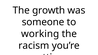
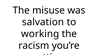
growth: growth -> misuse (49, 10)
someone: someone -> salvation (43, 22)
